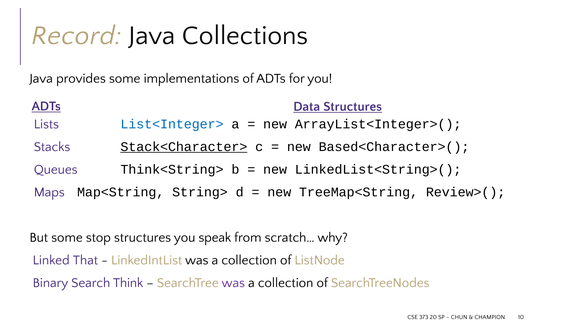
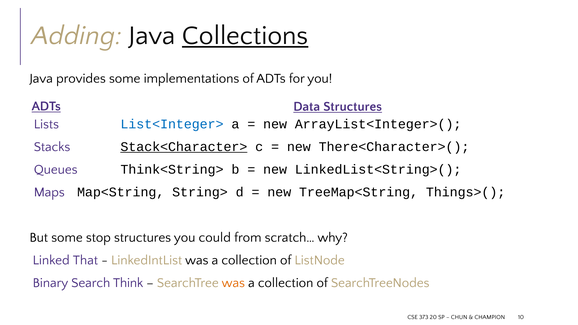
Record: Record -> Adding (77, 35)
Collections underline: none -> present (245, 35)
Based<Character>(: Based<Character>( -> There<Character>( (394, 147)
Review>(: Review>( -> Things>( (466, 192)
speak: speak -> could (215, 238)
was colour: purple -> orange (233, 283)
